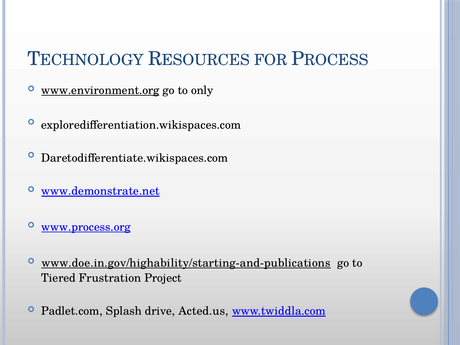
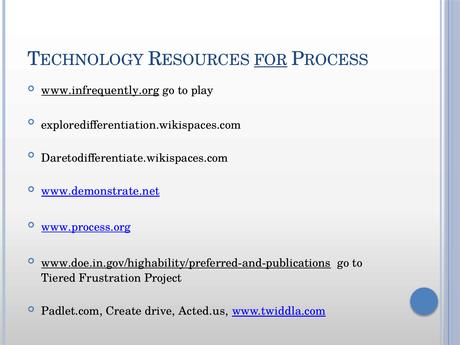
FOR underline: none -> present (271, 60)
www.environment.org: www.environment.org -> www.infrequently.org (100, 90)
only: only -> play (202, 90)
www.doe.in.gov/highability/starting-and-publications: www.doe.in.gov/highability/starting-and-publications -> www.doe.in.gov/highability/preferred-and-publications (186, 263)
Splash: Splash -> Create (124, 311)
